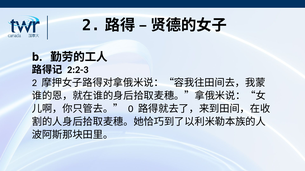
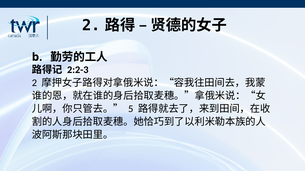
0: 0 -> 5 (131, 109)
